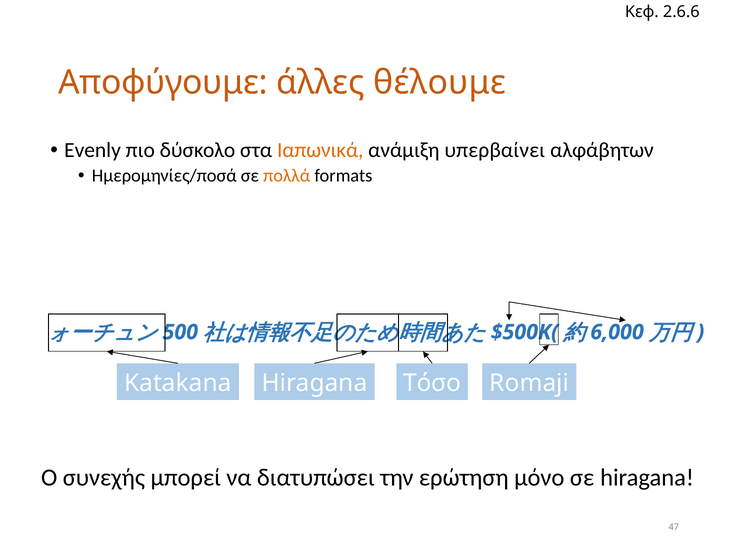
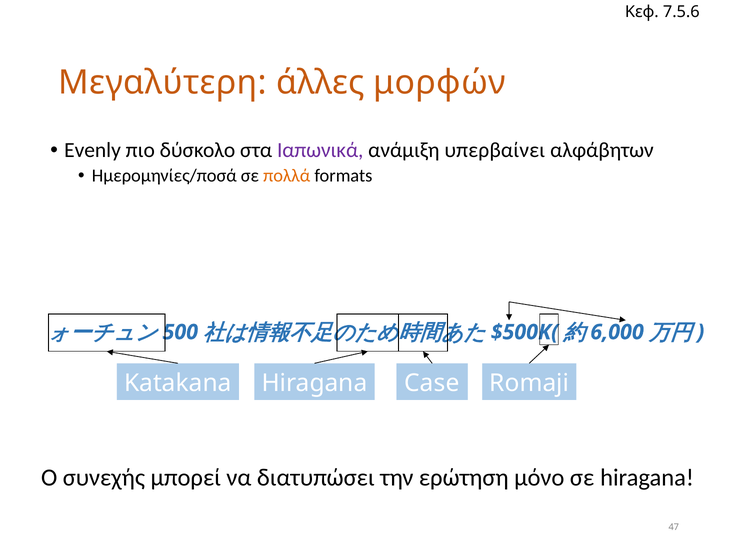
2.6.6: 2.6.6 -> 7.5.6 (681, 12)
Αποφύγουμε: Αποφύγουμε -> Μεγαλύτερη (163, 83)
θέλουμε: θέλουμε -> μορφών (440, 83)
Ιαπωνικά colour: orange -> purple (320, 150)
Τόσο: Τόσο -> Case (432, 383)
